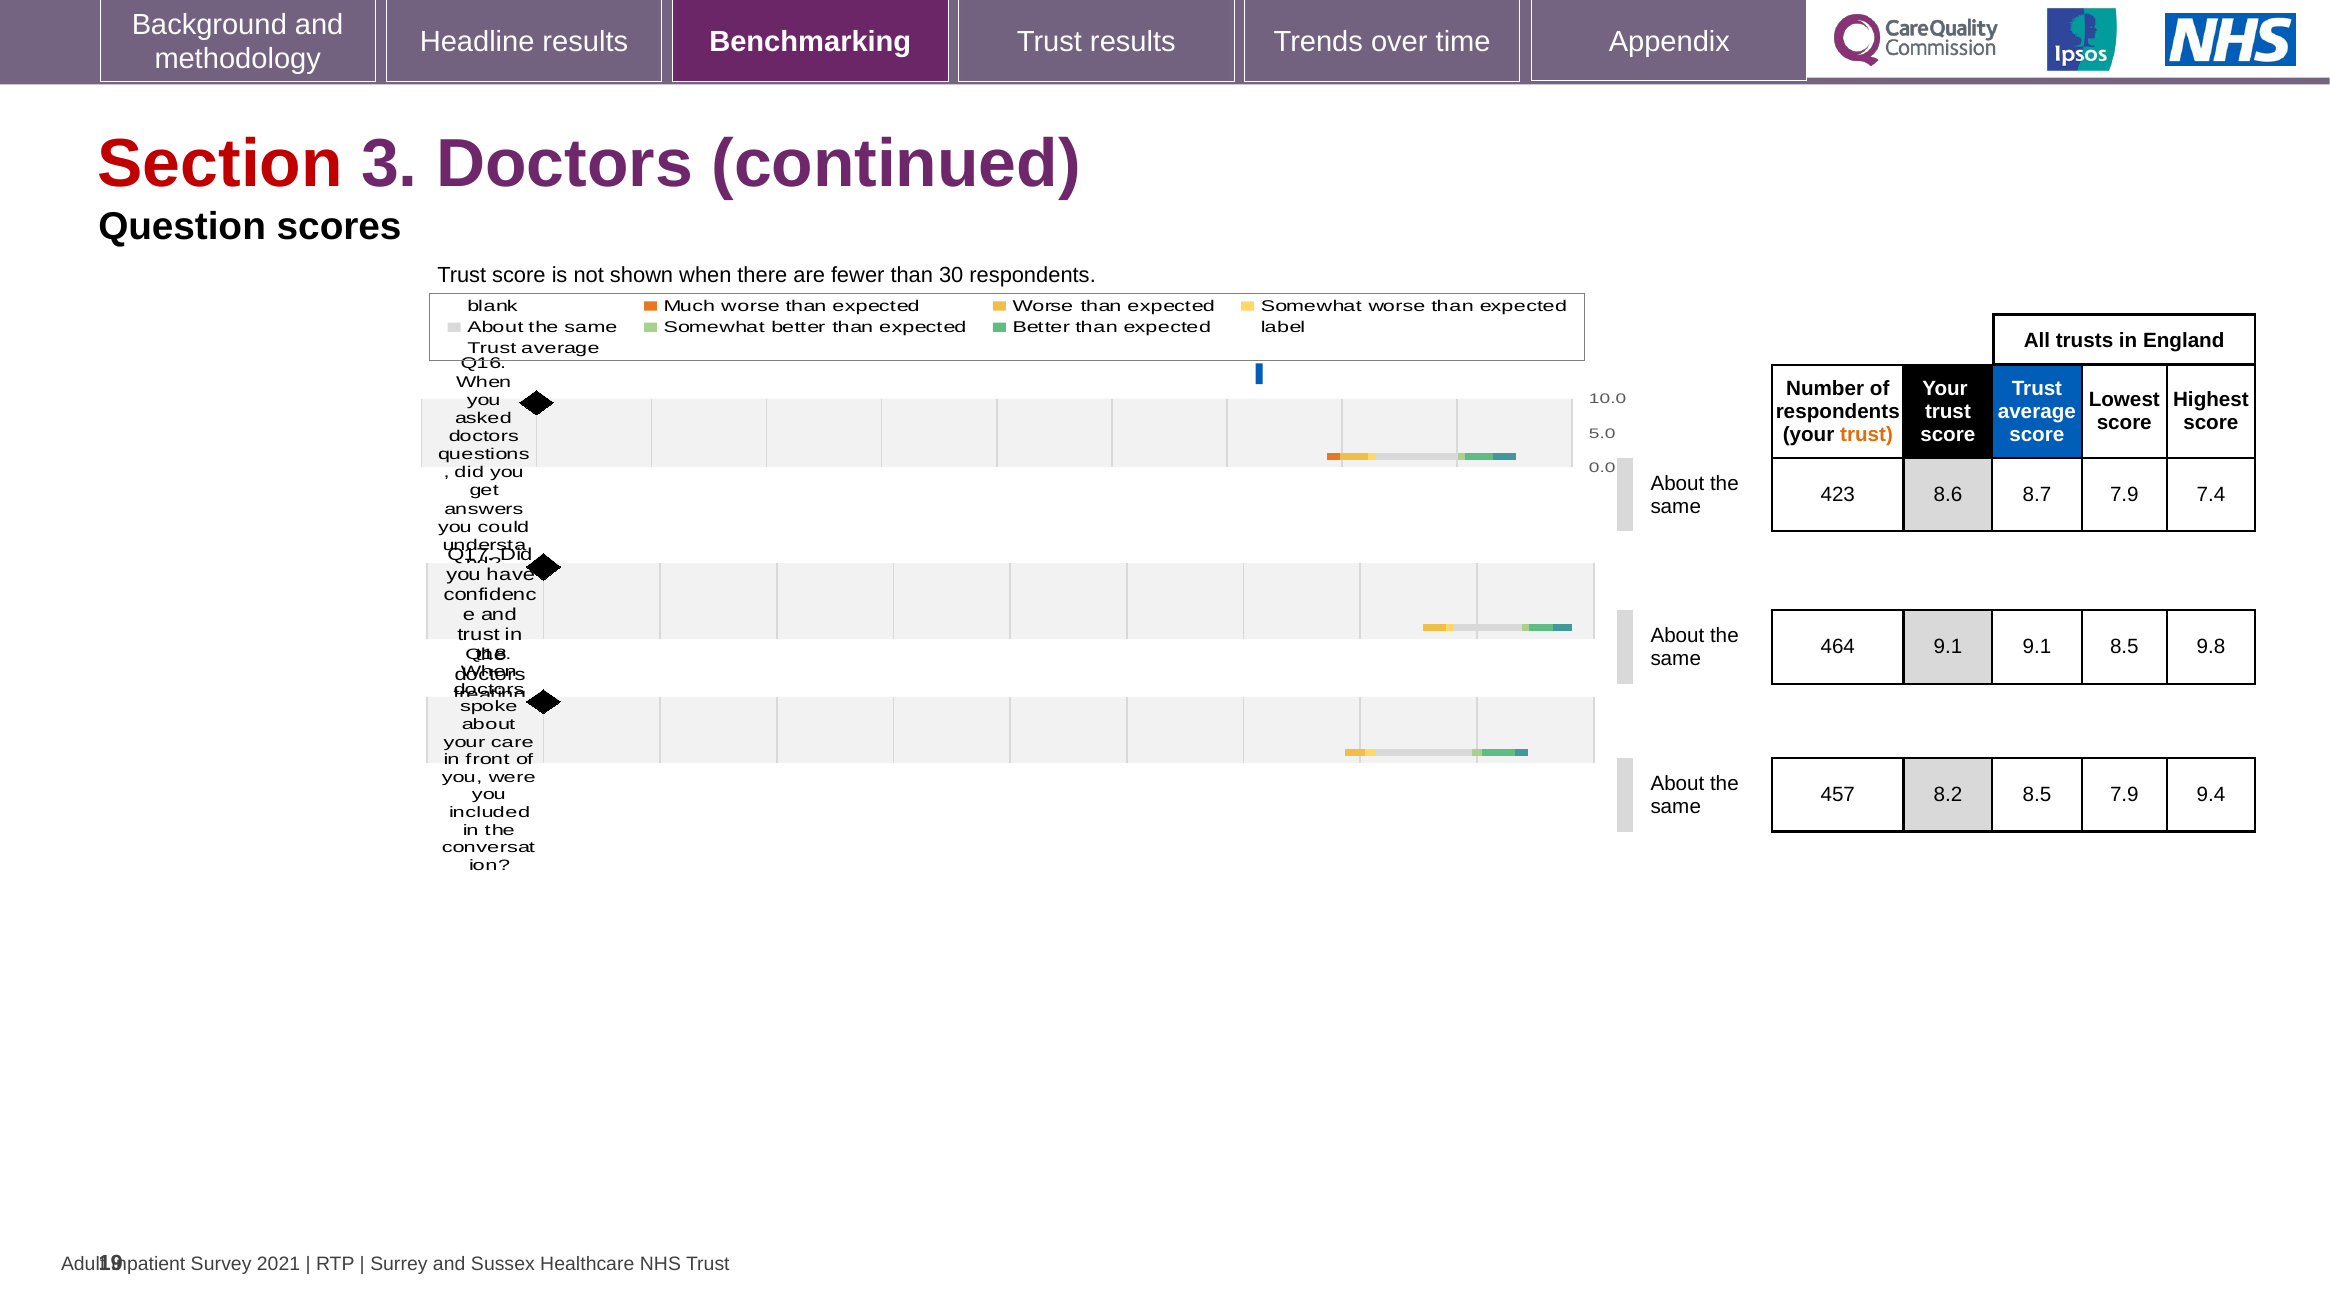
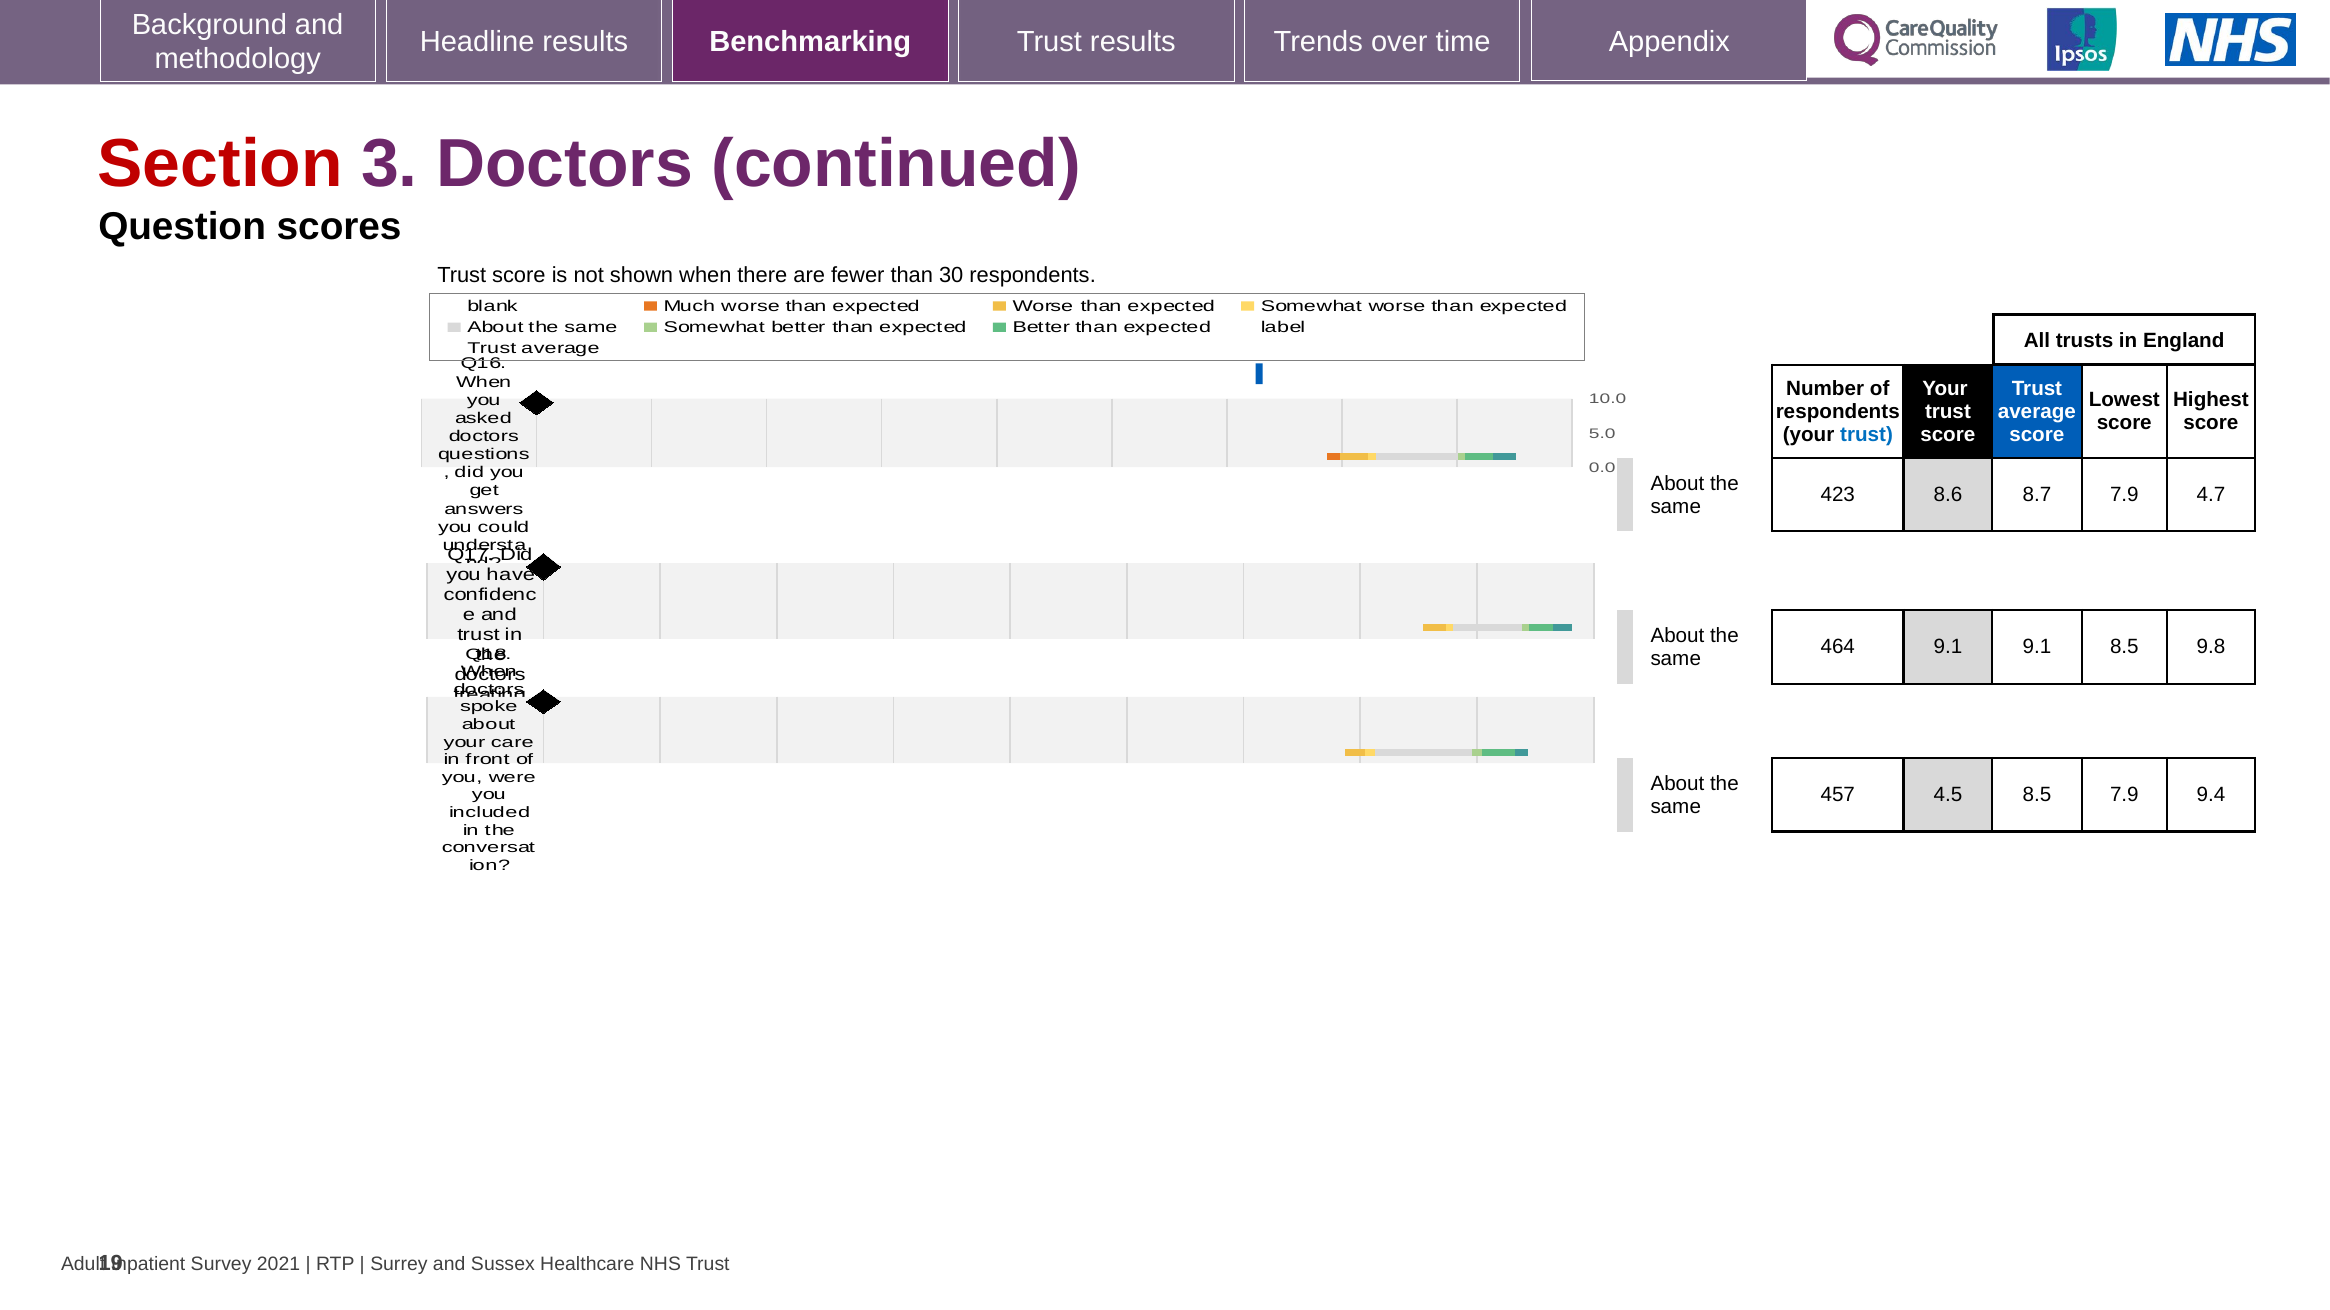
trust colour: orange -> blue (1867, 435)
7.4: 7.4 -> 4.7 (2211, 495)
8.2: 8.2 -> 4.5 (1948, 795)
